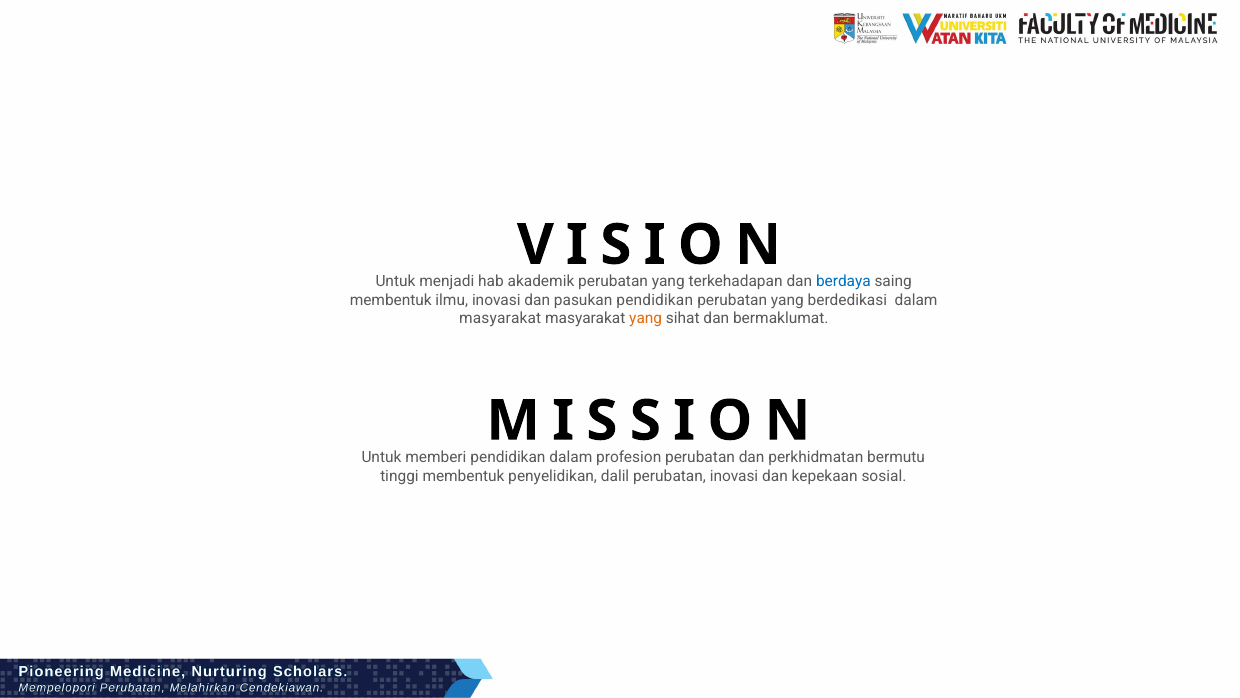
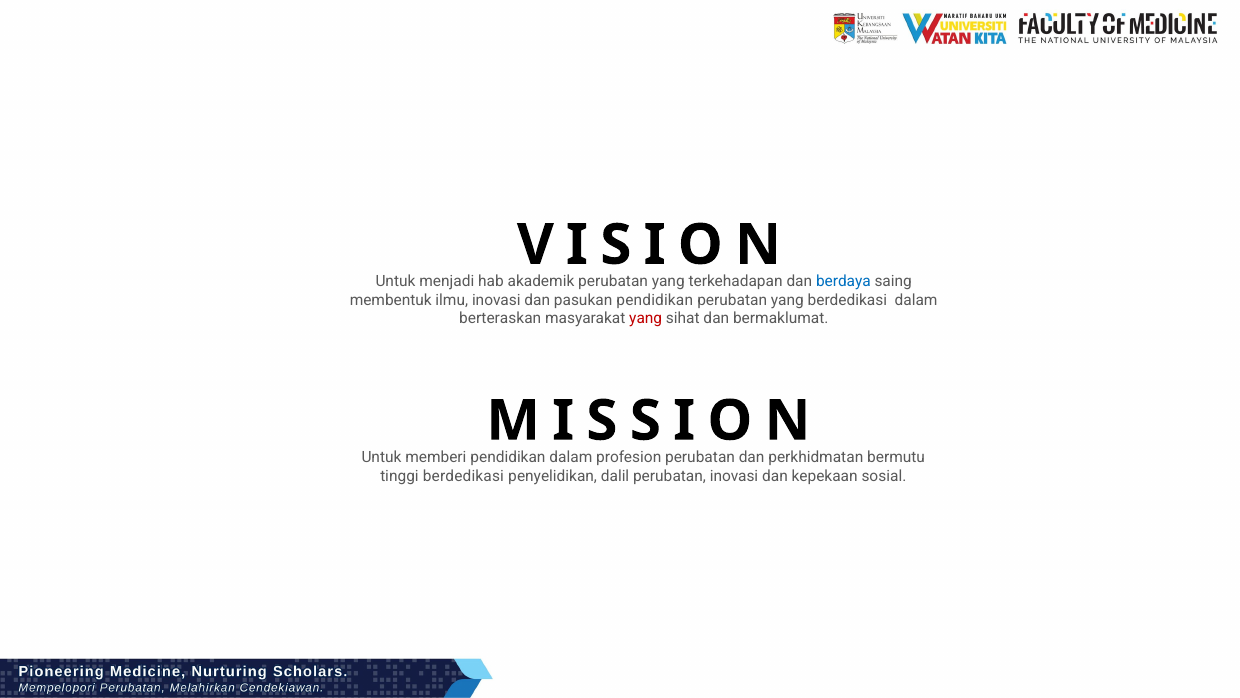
masyarakat: masyarakat -> berteraskan (500, 318)
yang colour: orange -> red (646, 318)
tinggi membentuk: membentuk -> berdedikasi (463, 476)
